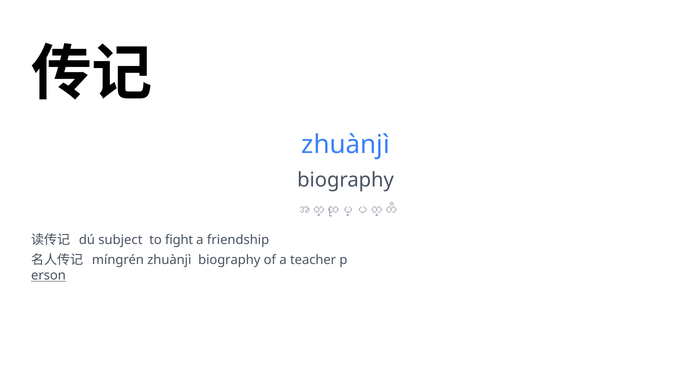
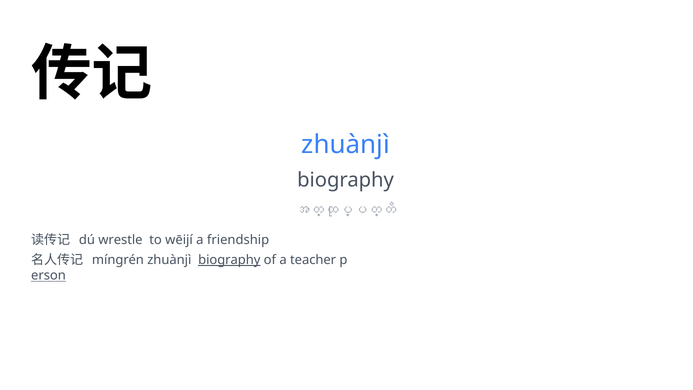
subject: subject -> wrestle (120, 240)
fight: fight -> wēijí (179, 240)
biography underline: none -> present (229, 260)
